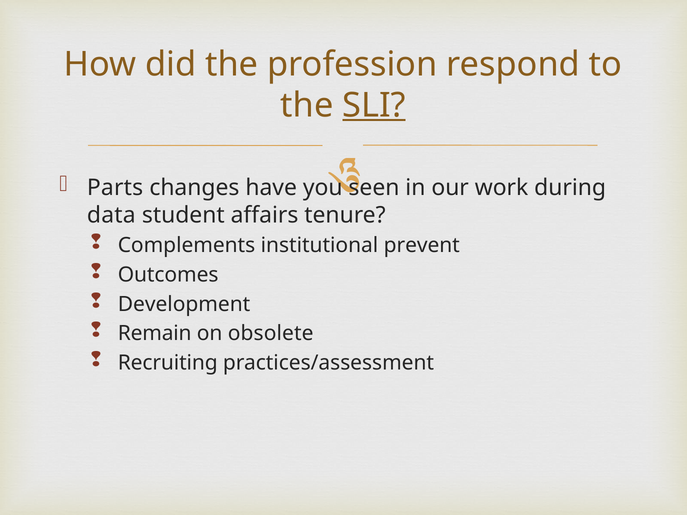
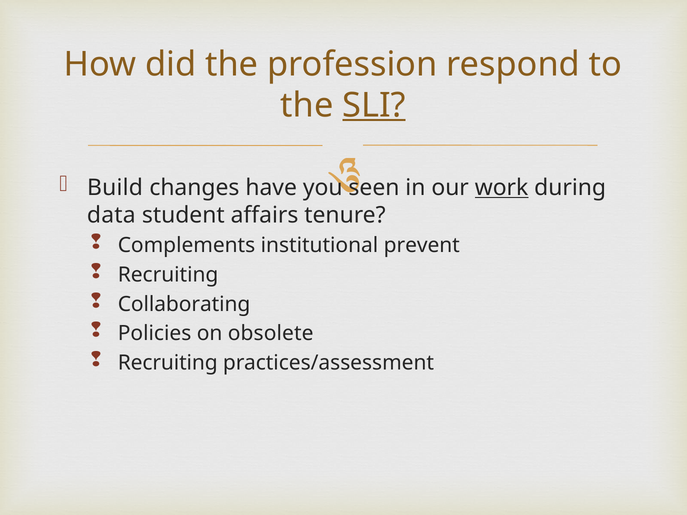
Parts: Parts -> Build (115, 188)
work underline: none -> present (502, 188)
Outcomes: Outcomes -> Recruiting (168, 275)
Development: Development -> Collaborating (184, 304)
Remain: Remain -> Policies (155, 334)
